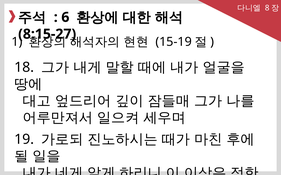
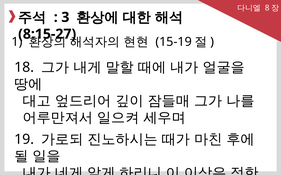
6: 6 -> 3 (65, 17)
